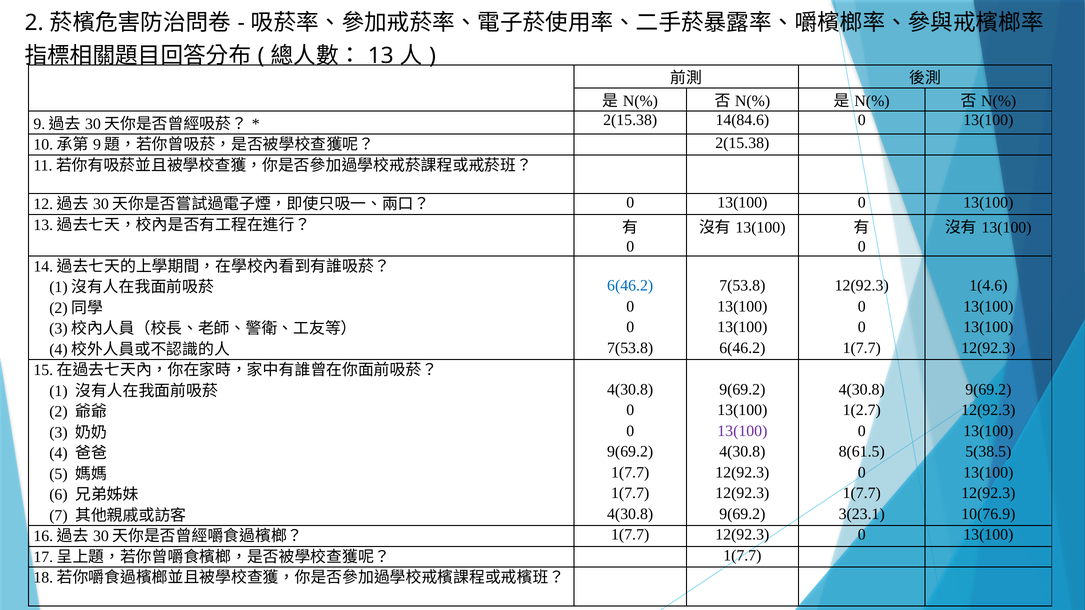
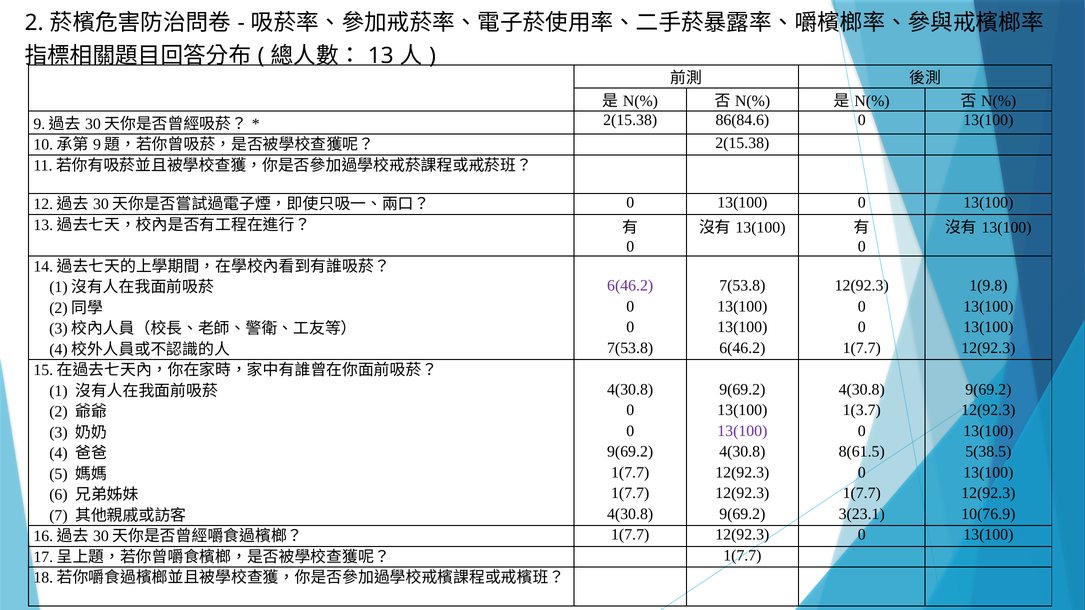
14(84.6: 14(84.6 -> 86(84.6 (742, 120)
6(46.2 colour: blue -> purple (630, 286)
1(4.6: 1(4.6 -> 1(9.8 (988, 286)
1(2.7: 1(2.7 -> 1(3.7 (862, 410)
